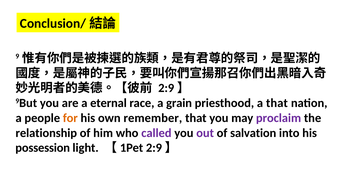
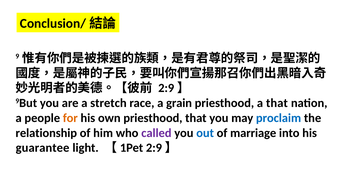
eternal: eternal -> stretch (108, 103)
own remember: remember -> priesthood (153, 118)
proclaim colour: purple -> blue (279, 118)
out colour: purple -> blue (205, 133)
salvation: salvation -> marriage (253, 133)
possession: possession -> guarantee (43, 148)
